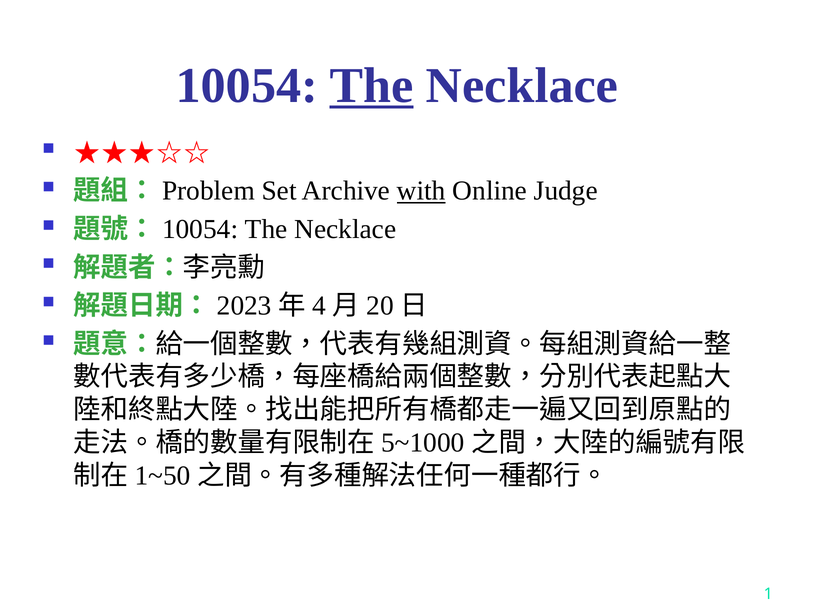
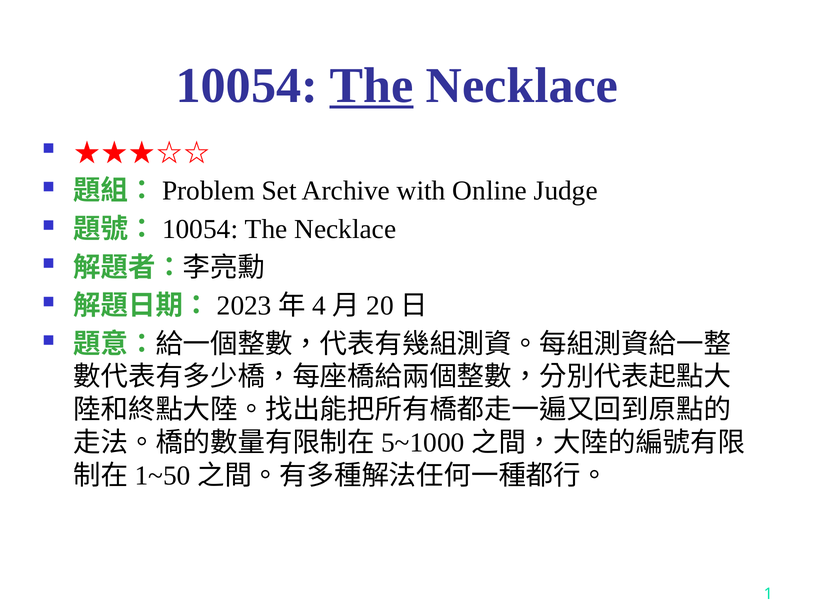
with underline: present -> none (421, 191)
